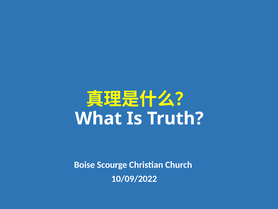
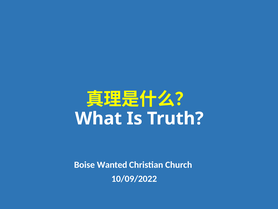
Scourge: Scourge -> Wanted (112, 165)
